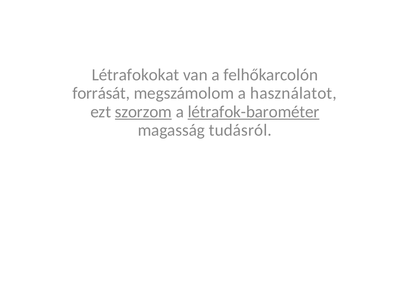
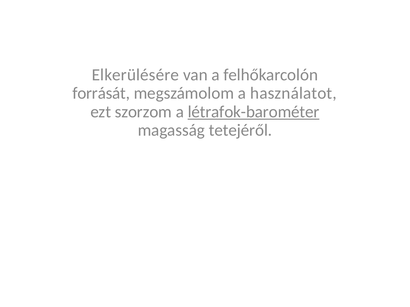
Létrafokokat: Létrafokokat -> Elkerülésére (135, 75)
szorzom underline: present -> none (143, 112)
tudásról: tudásról -> tetejéről (240, 130)
